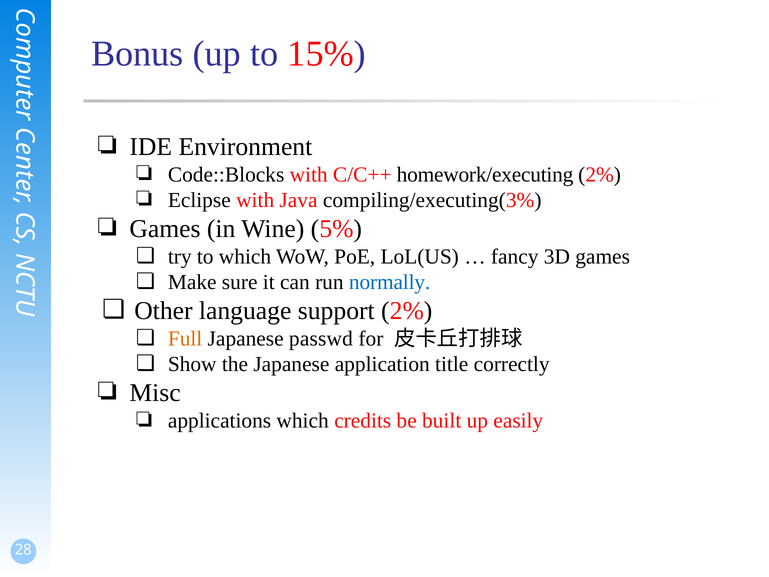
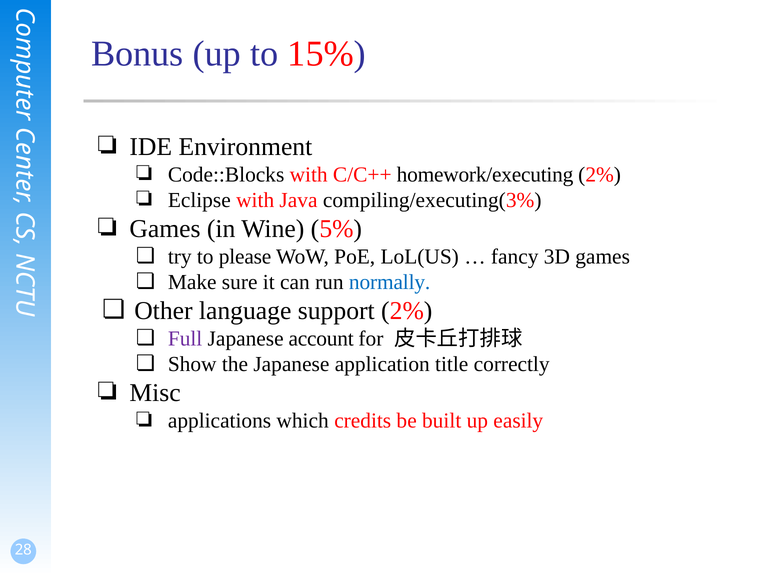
to which: which -> please (245, 257)
Full colour: orange -> purple (185, 339)
passwd: passwd -> account (321, 339)
